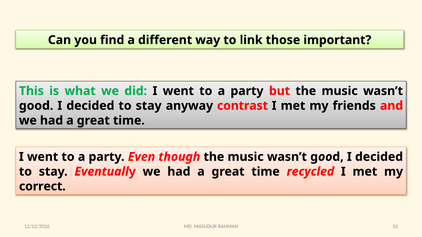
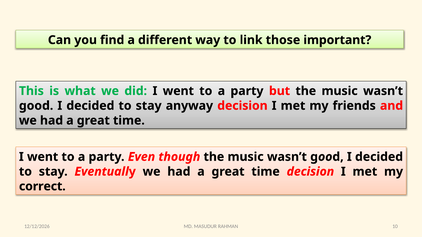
anyway contrast: contrast -> decision (242, 106)
time recycled: recycled -> decision (310, 172)
